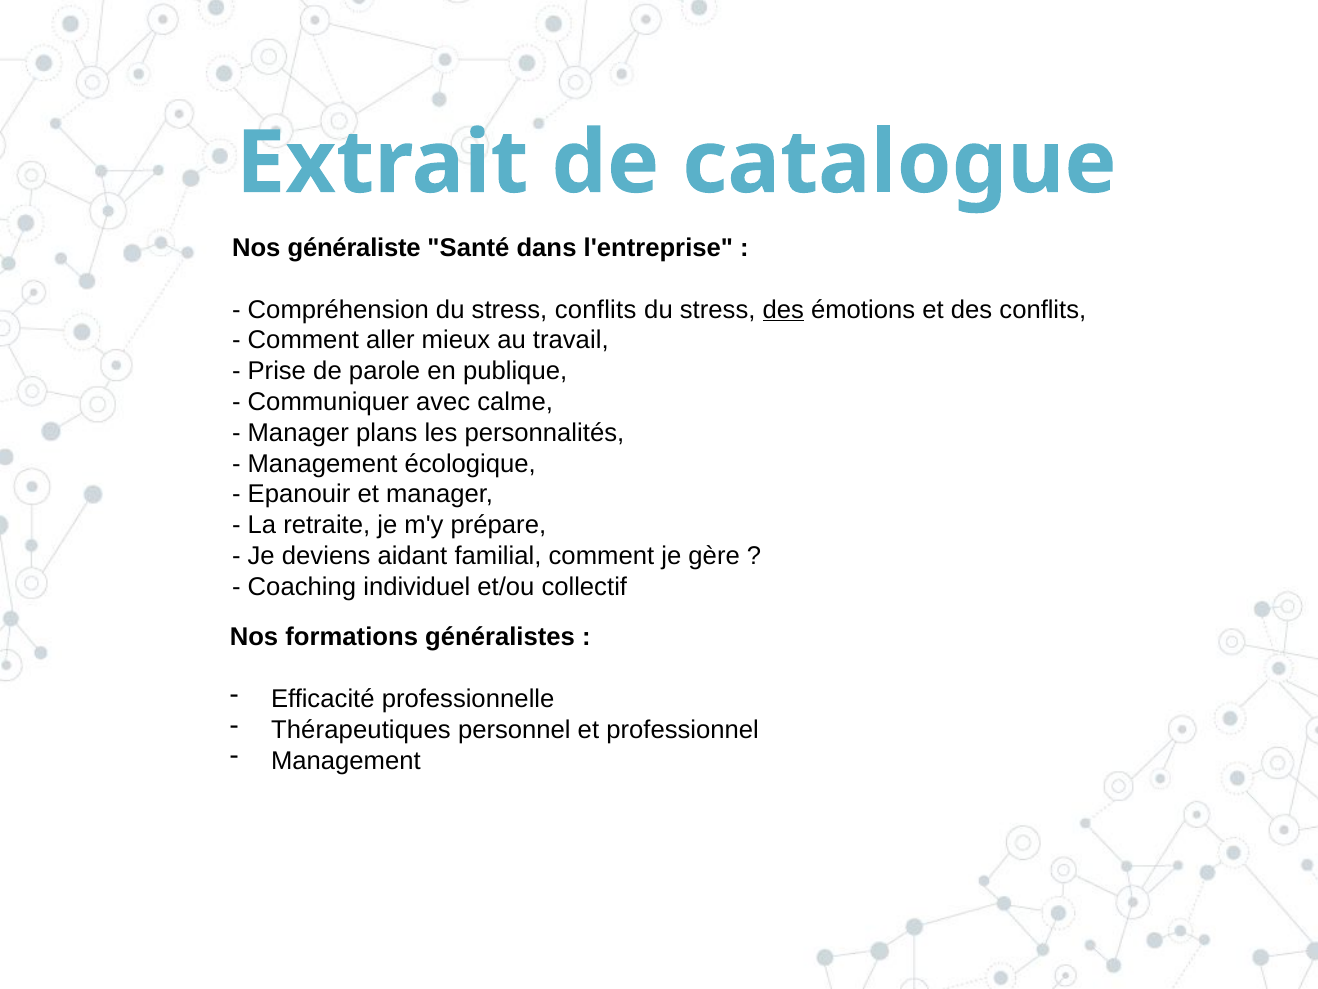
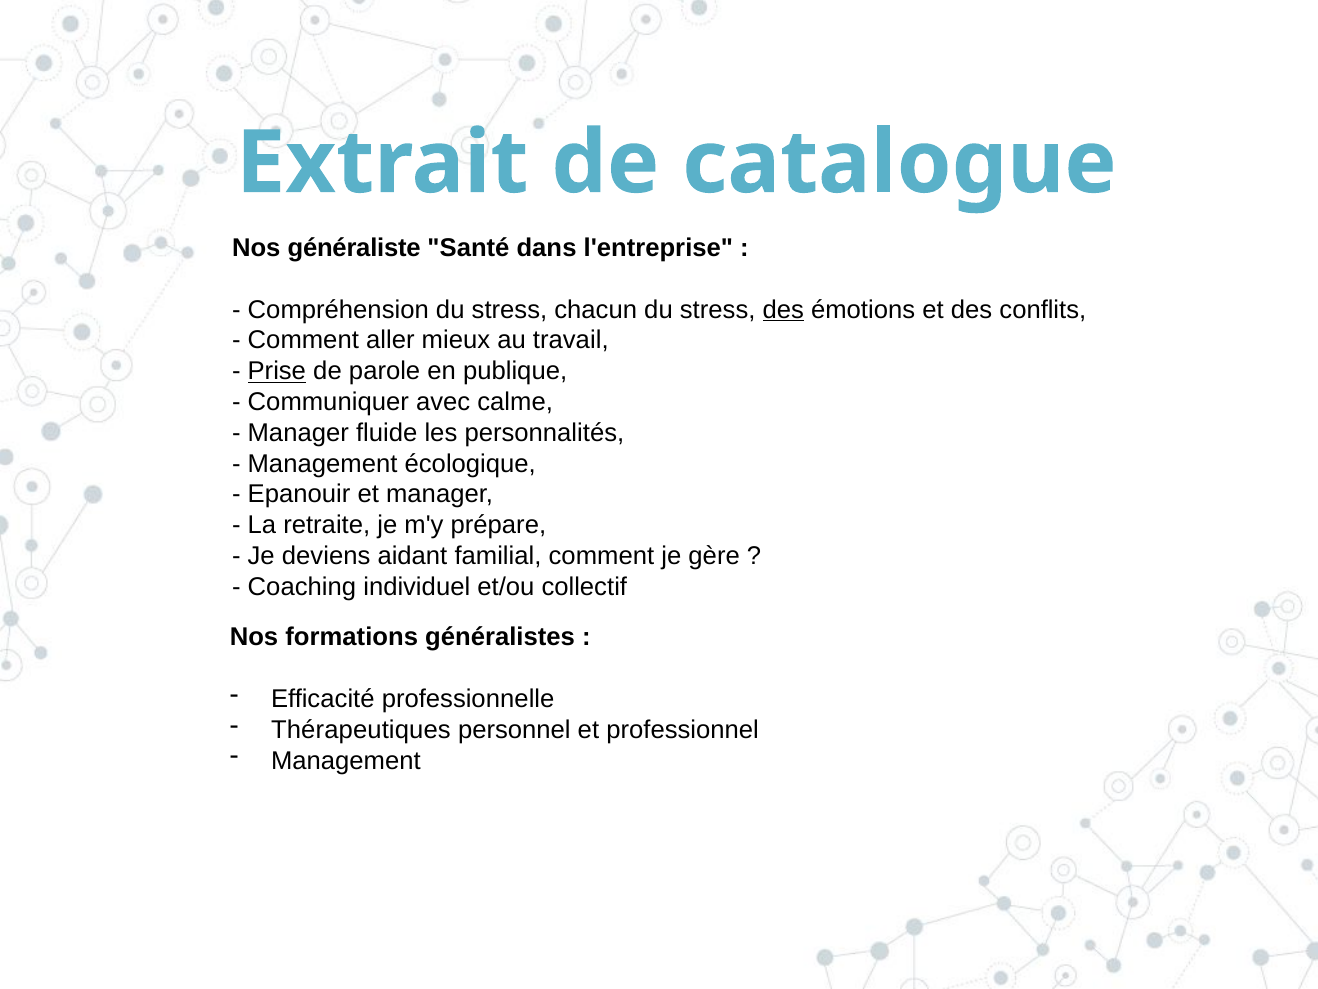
stress conflits: conflits -> chacun (596, 310)
Prise underline: none -> present (277, 371)
plans: plans -> fluide (387, 433)
